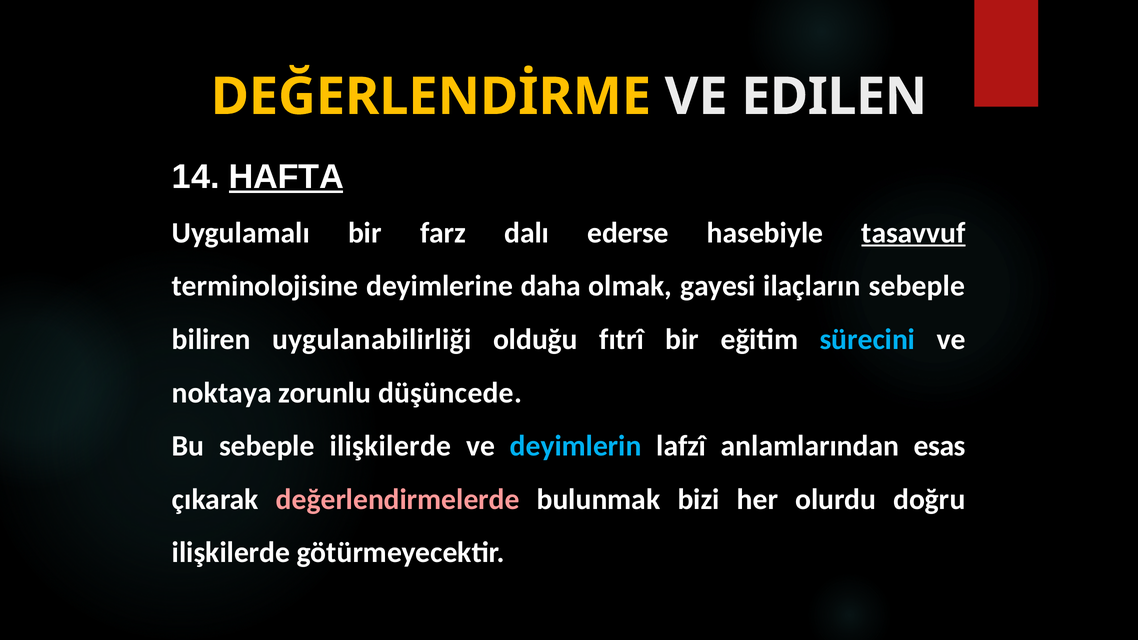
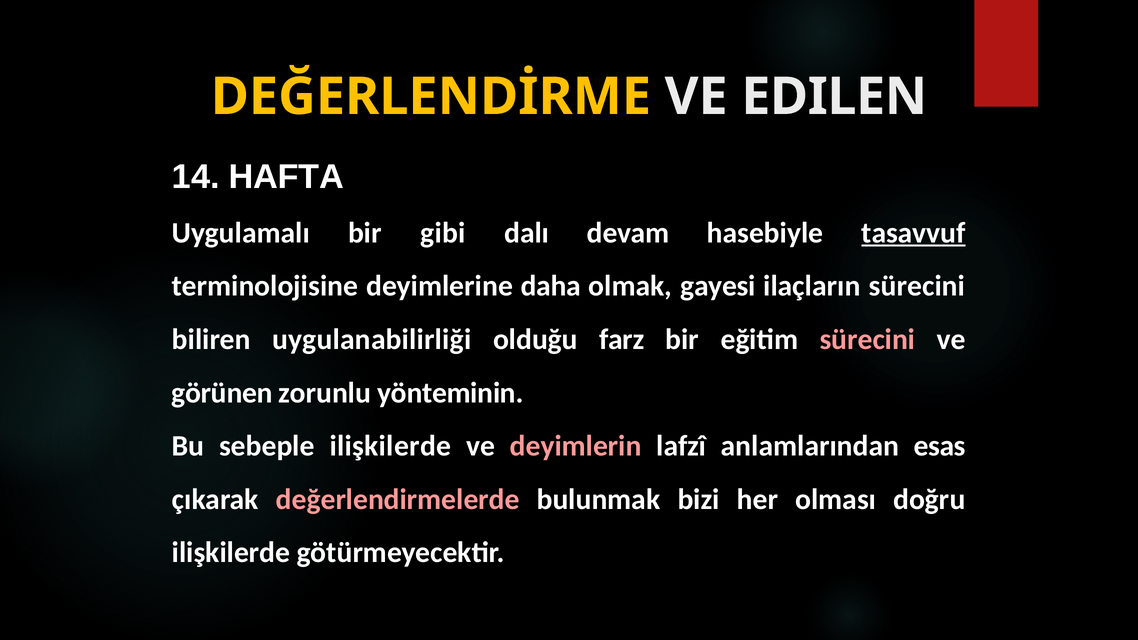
HAFTA underline: present -> none (286, 177)
farz: farz -> gibi (443, 233)
ederse: ederse -> devam (628, 233)
ilaçların sebeple: sebeple -> sürecini (917, 286)
fıtrî: fıtrî -> farz (622, 340)
sürecini colour: light blue -> pink (867, 340)
noktaya: noktaya -> görünen (222, 393)
düşüncede: düşüncede -> yönteminin (450, 393)
deyimlerin colour: light blue -> pink (576, 446)
olurdu: olurdu -> olması (836, 499)
